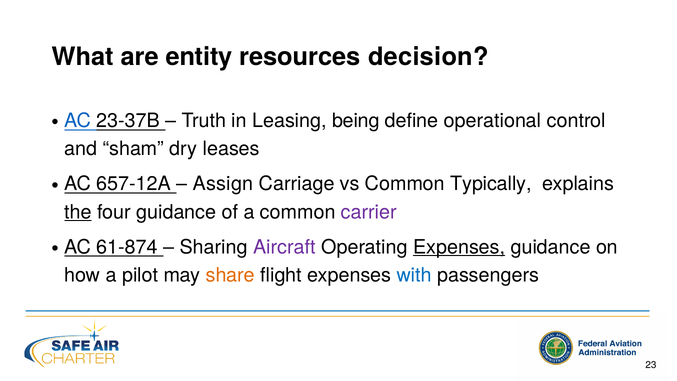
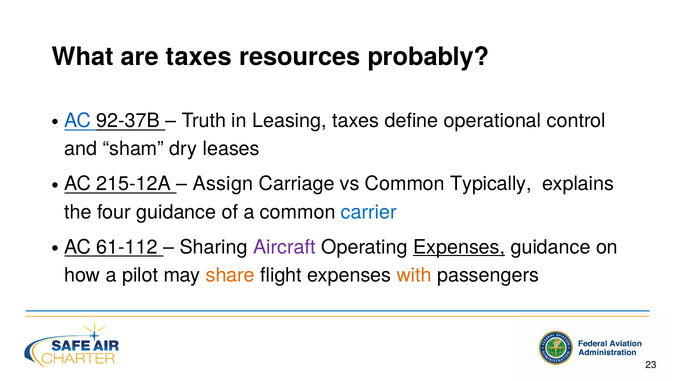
are entity: entity -> taxes (199, 57)
decision: decision -> probably (428, 57)
23-37B: 23-37B -> 92-37B (128, 121)
Leasing being: being -> taxes (356, 121)
657-12A: 657-12A -> 215-12A (134, 184)
the underline: present -> none (78, 212)
carrier colour: purple -> blue (369, 212)
61-874: 61-874 -> 61-112 (127, 247)
with colour: blue -> orange (414, 275)
